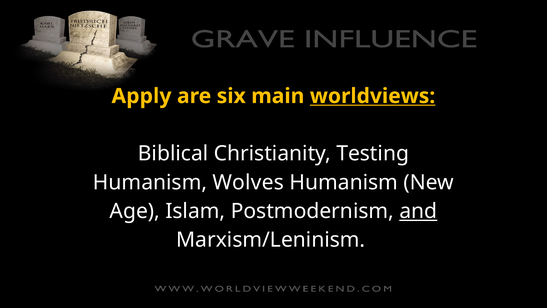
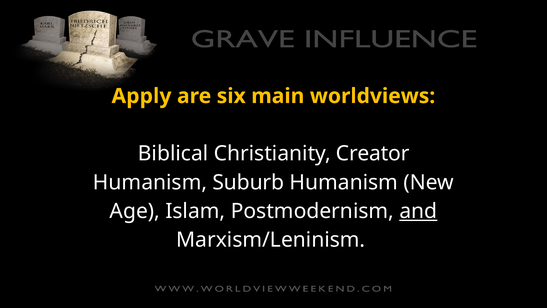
worldviews underline: present -> none (373, 96)
Testing: Testing -> Creator (373, 154)
Wolves: Wolves -> Suburb (248, 182)
